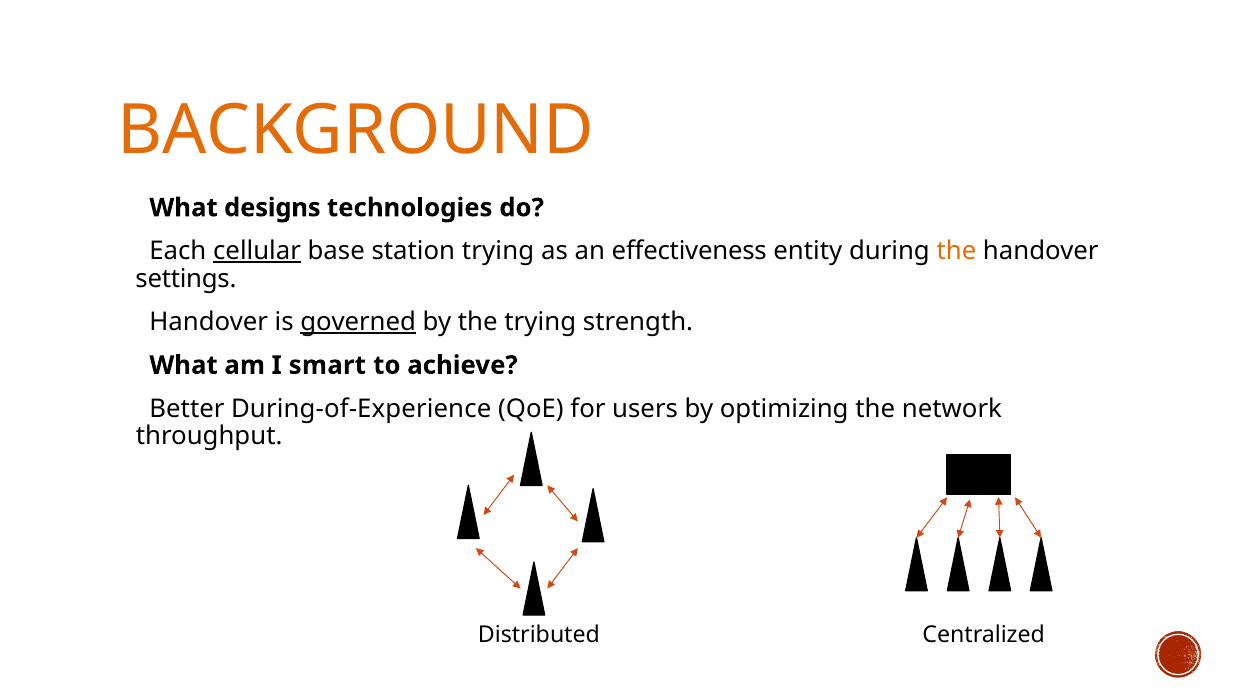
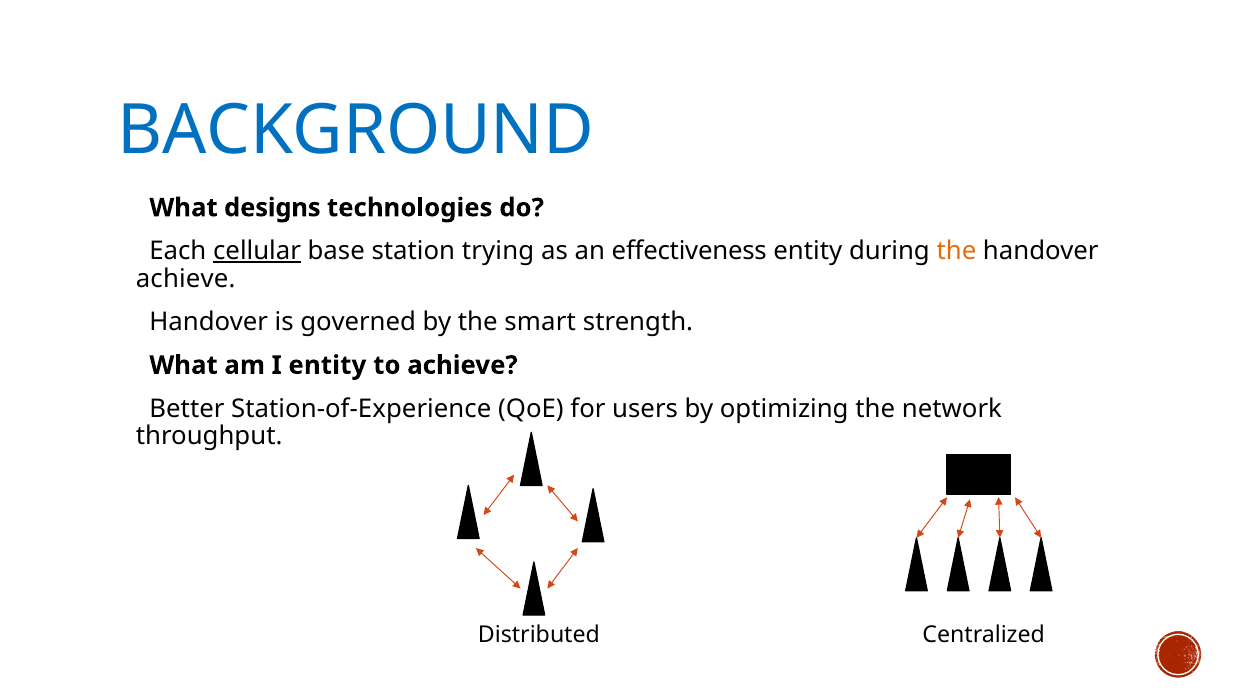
BACKGROUND colour: orange -> blue (356, 130)
settings: settings -> achieve (186, 279)
governed underline: present -> none (358, 322)
the trying: trying -> smart (540, 322)
I smart: smart -> entity (327, 365)
During-of-Experience: During-of-Experience -> Station-of-Experience (361, 408)
